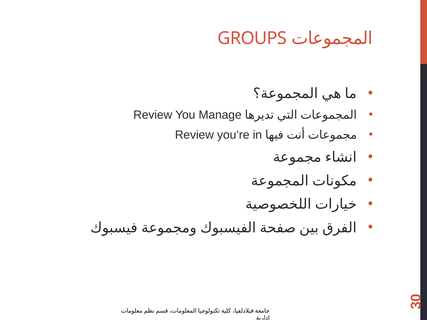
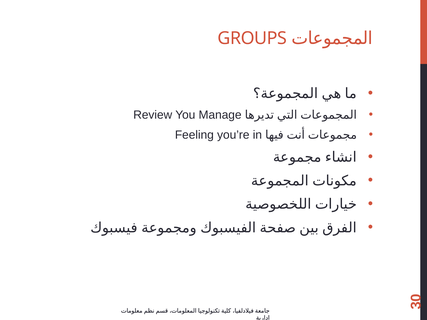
Review: Review -> Feeling (194, 135)
